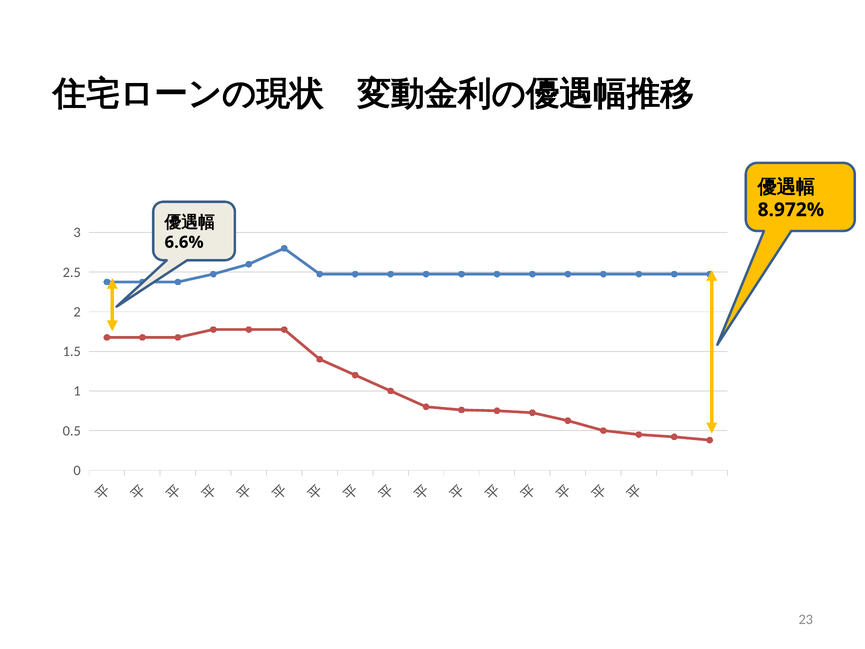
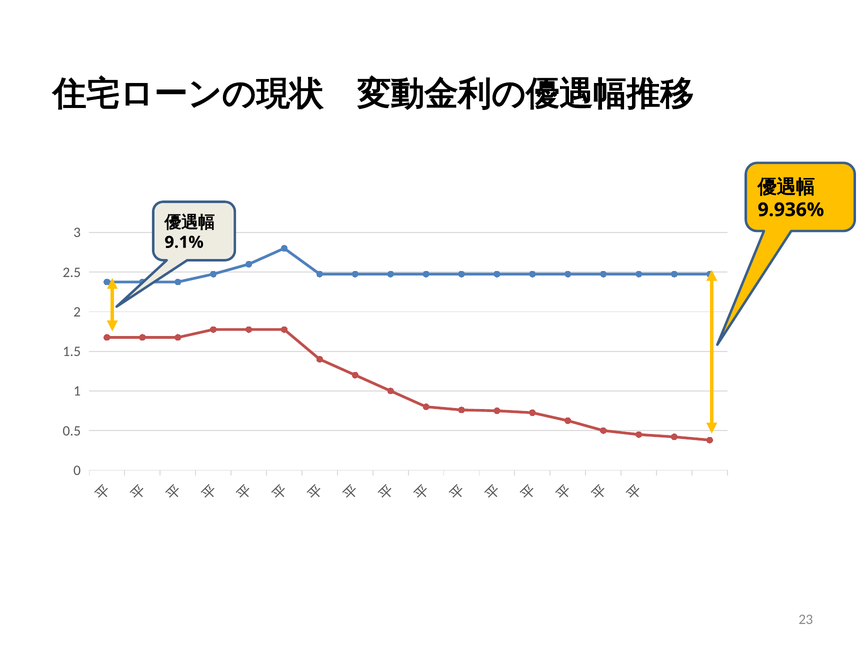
8.972%: 8.972% -> 9.936% (791, 210)
6.6%: 6.6% -> 9.1% (184, 242)
